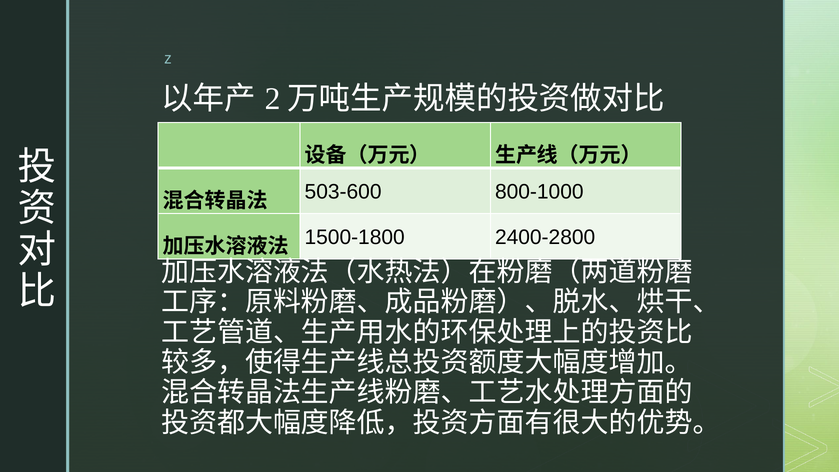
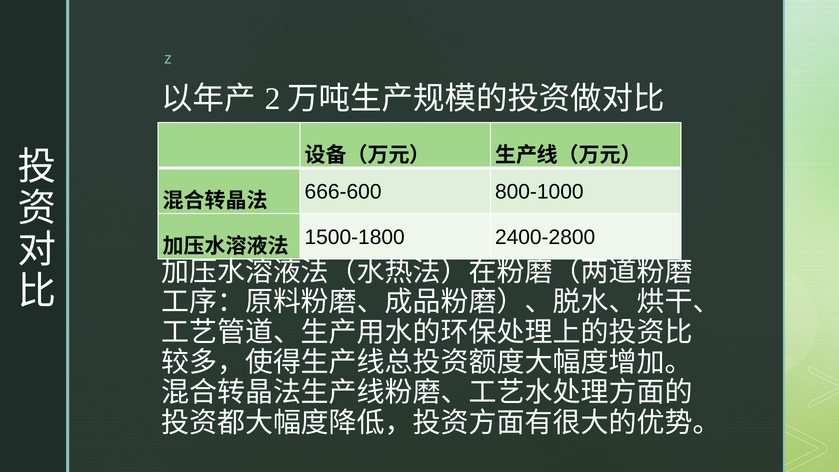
503-600: 503-600 -> 666-600 (343, 192)
